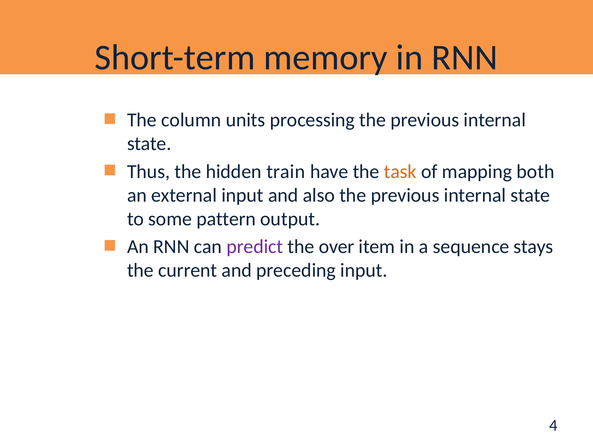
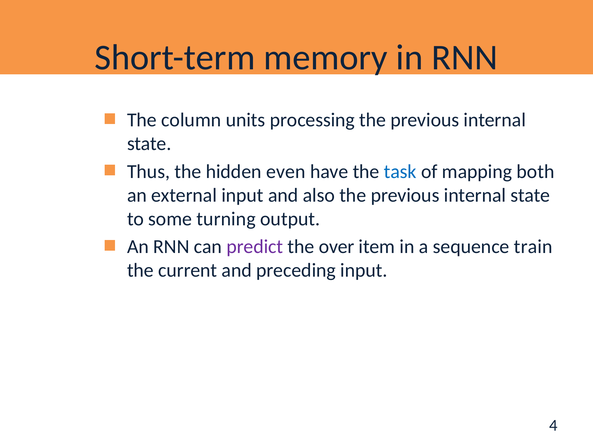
train: train -> even (286, 171)
task colour: orange -> blue (400, 171)
pattern: pattern -> turning (226, 219)
stays: stays -> train (533, 246)
